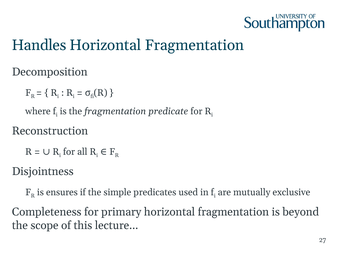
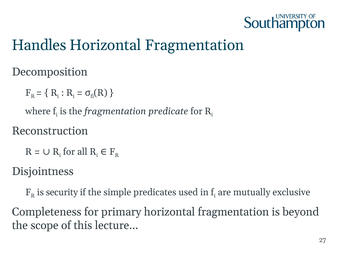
ensures: ensures -> security (62, 192)
